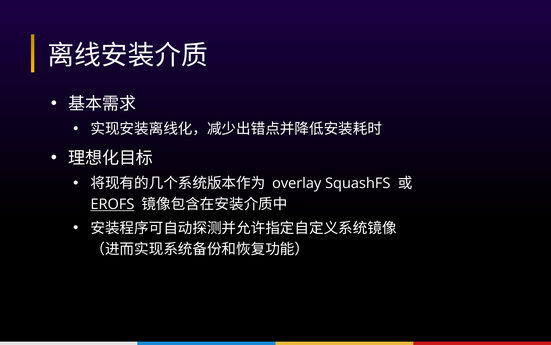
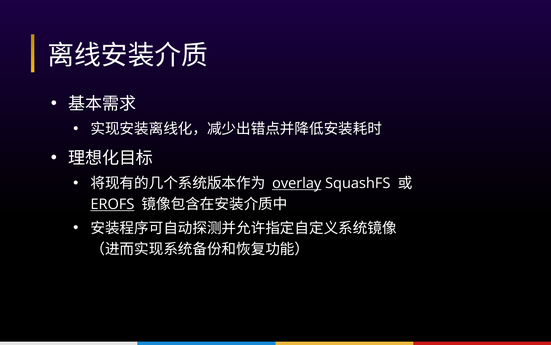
overlay underline: none -> present (297, 183)
